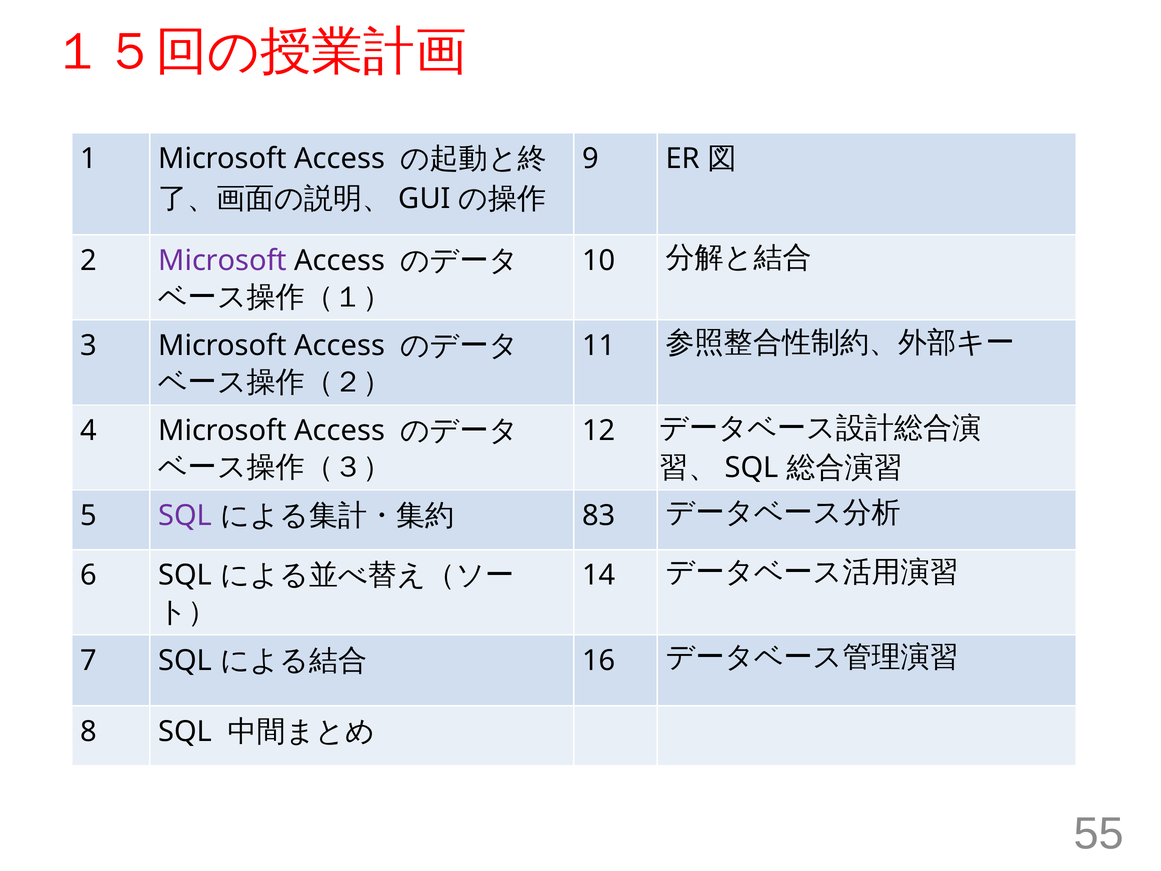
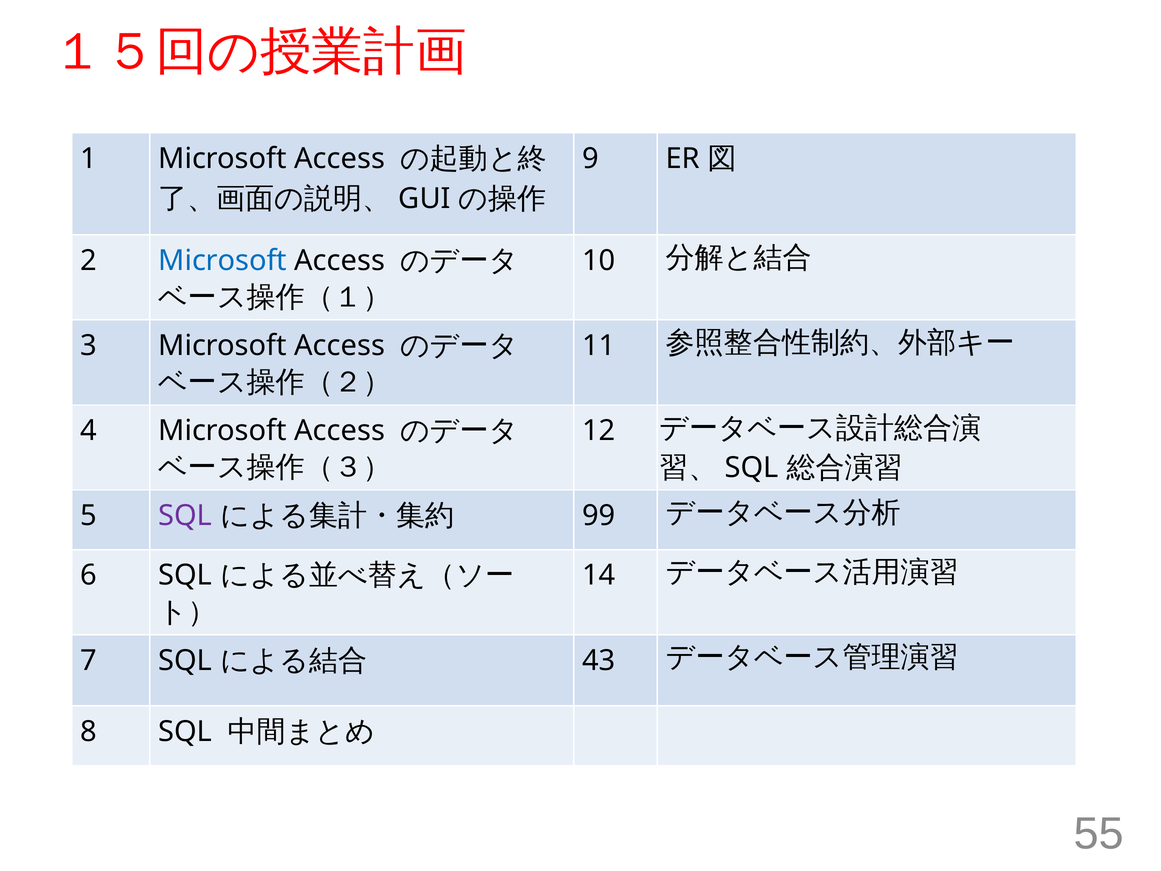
Microsoft colour: purple -> blue (223, 261)
83: 83 -> 99 (599, 516)
16: 16 -> 43 (599, 660)
